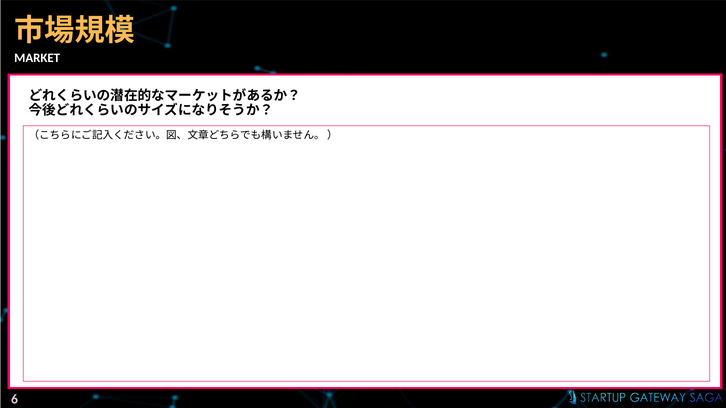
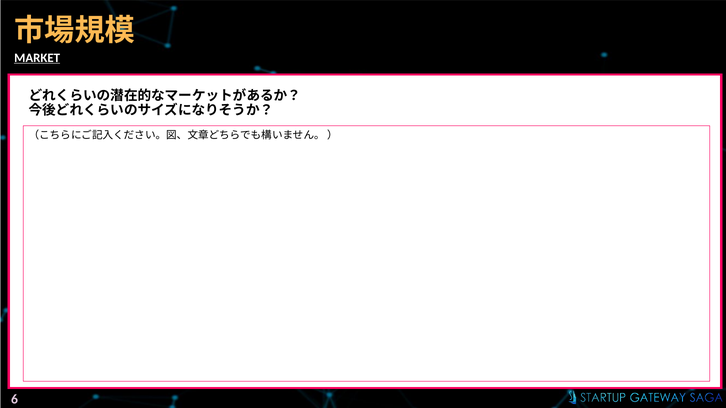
MARKET underline: none -> present (37, 58)
